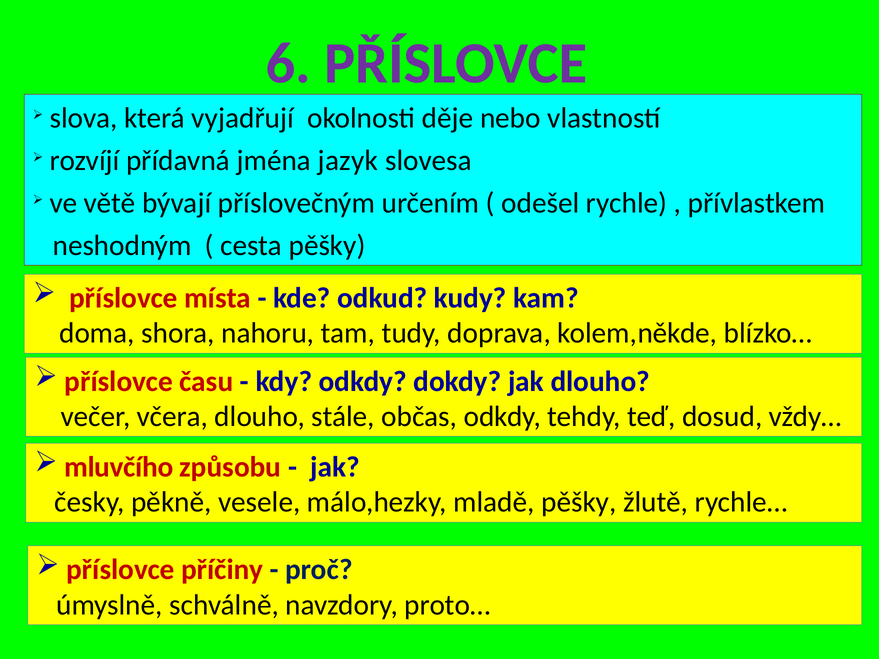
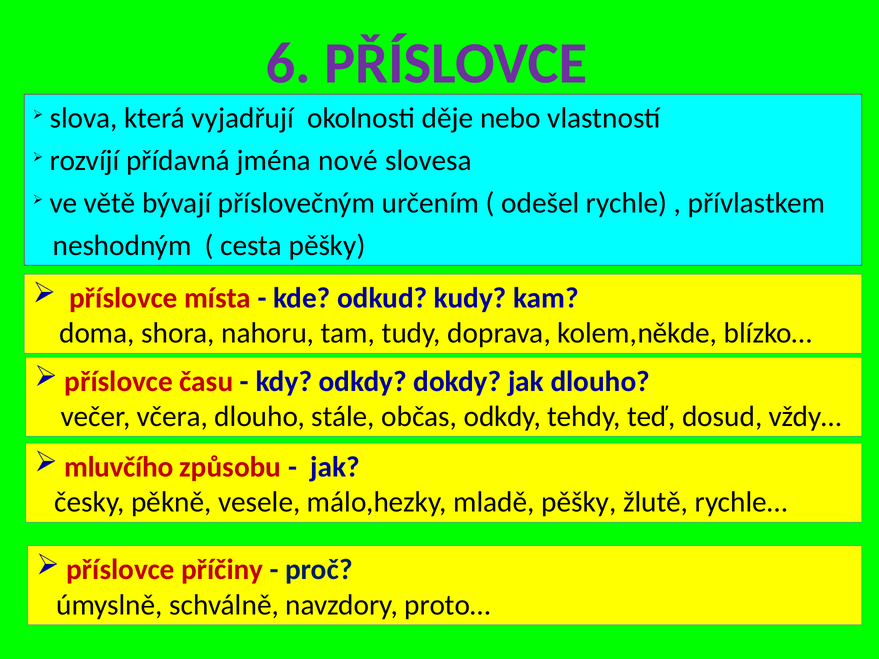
jazyk: jazyk -> nové (348, 161)
